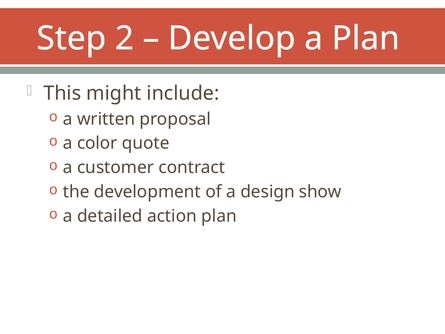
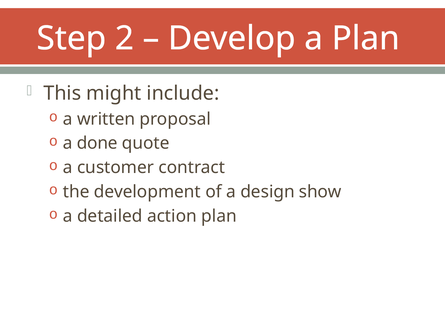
color: color -> done (97, 143)
